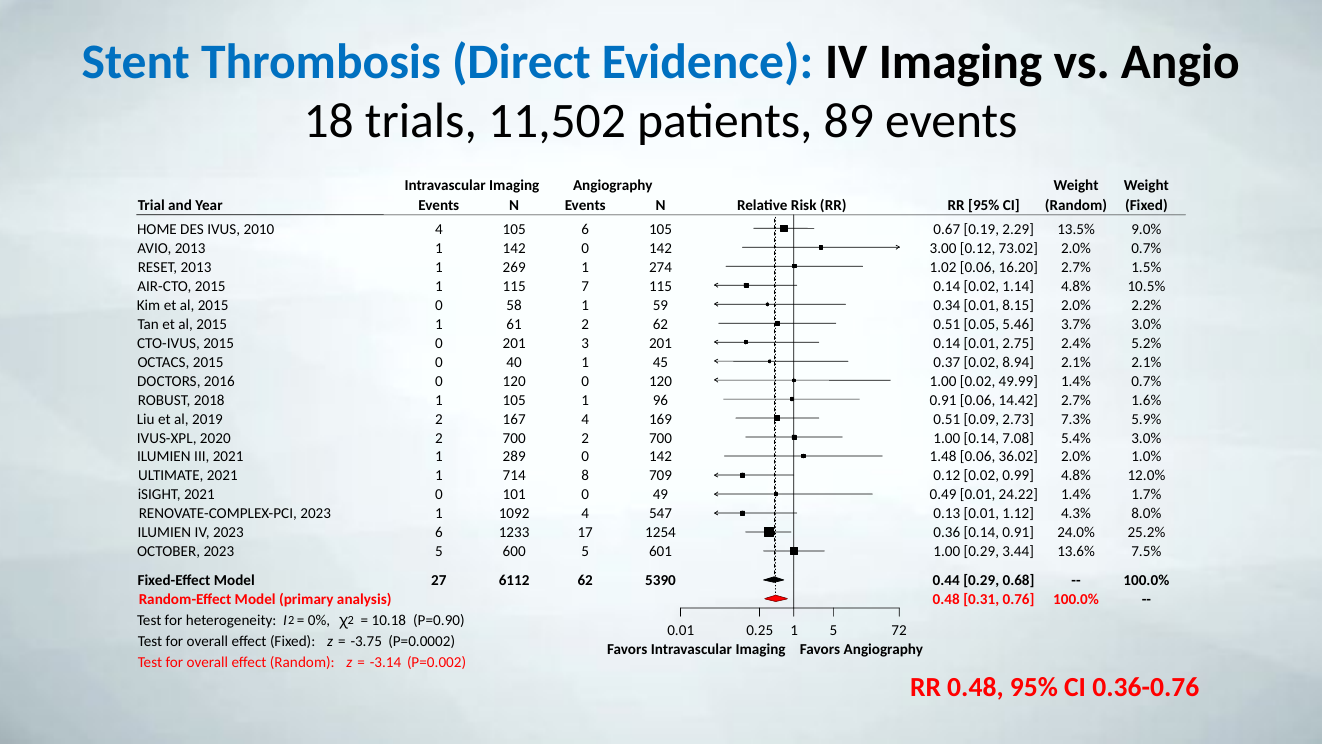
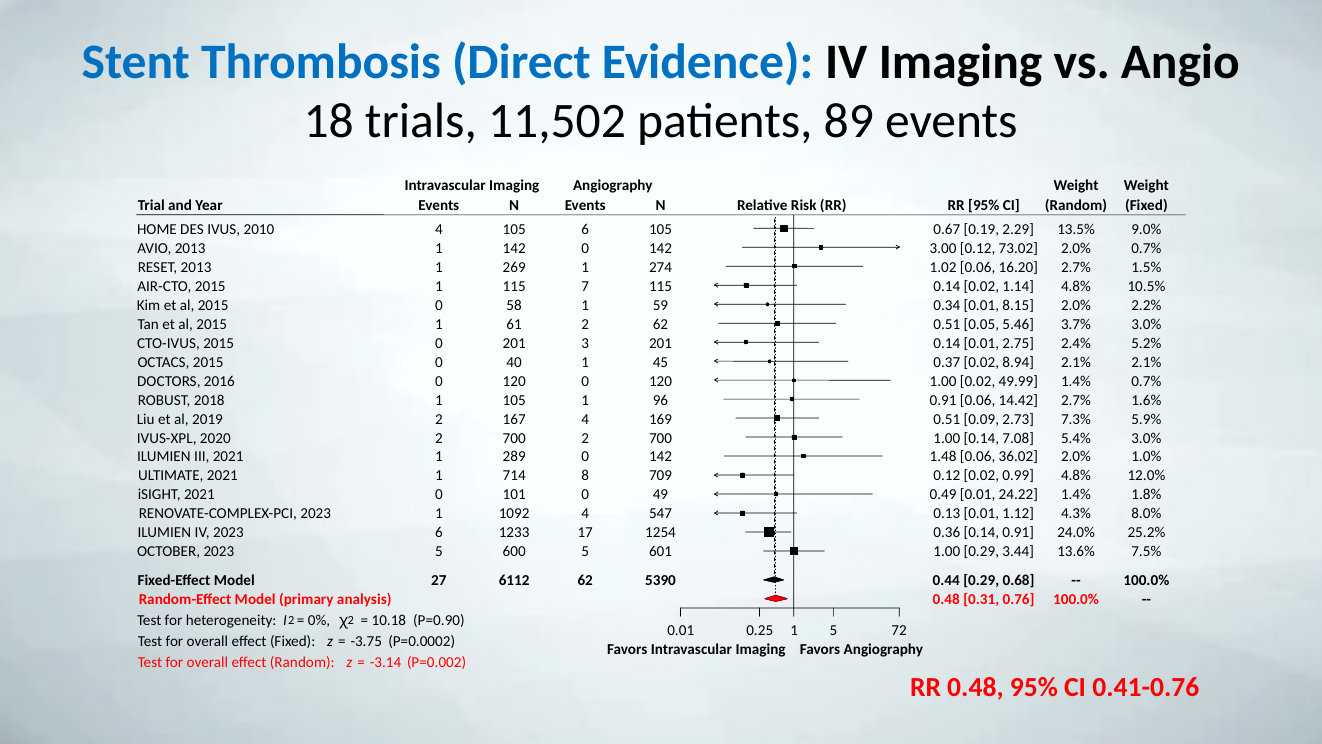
1.7%: 1.7% -> 1.8% (1146, 495)
0.36-0.76: 0.36-0.76 -> 0.41-0.76 (1146, 687)
